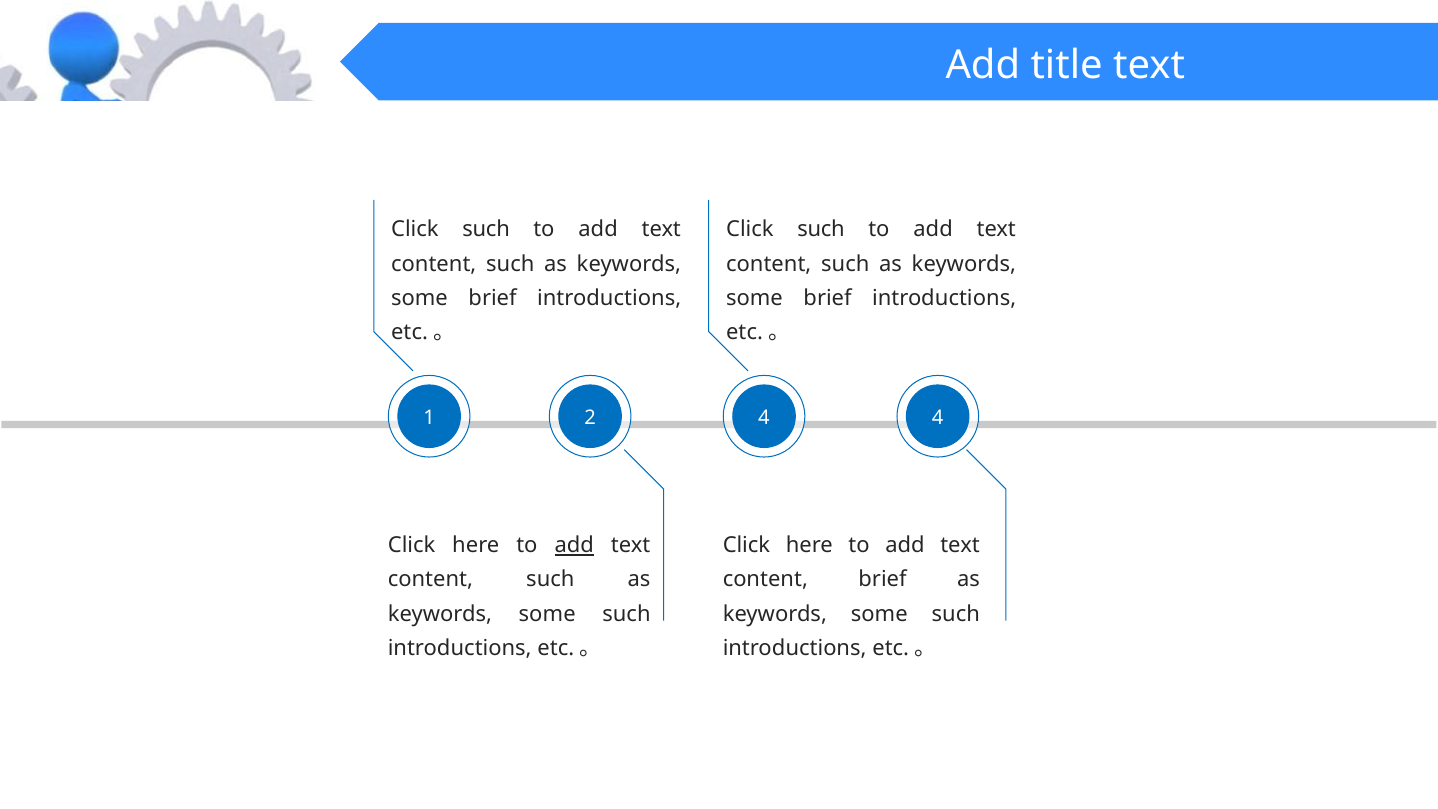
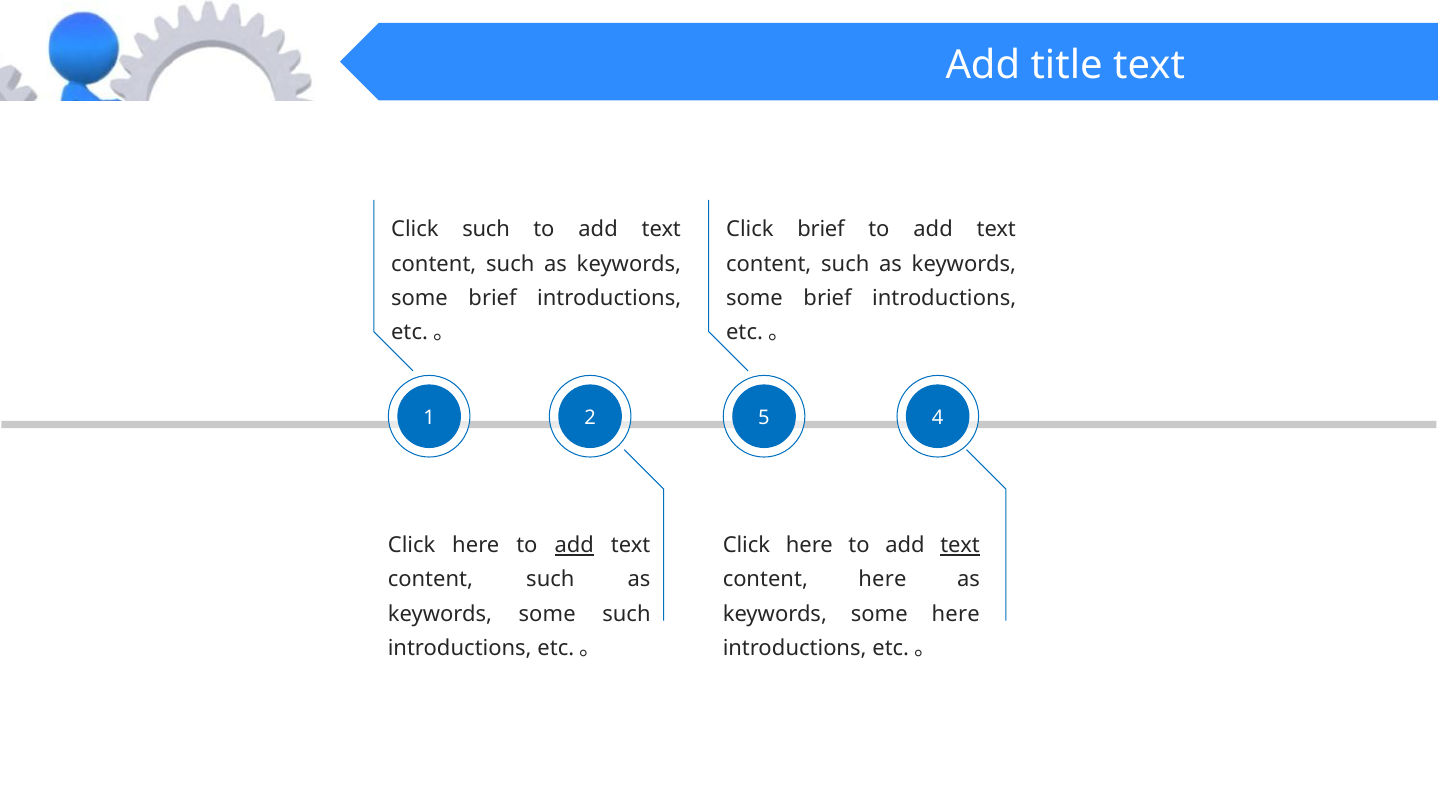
such: such -> brief (821, 230)
2 4: 4 -> 5 (764, 418)
text underline: none -> present (960, 545)
content brief: brief -> here (882, 580)
such: such -> here (956, 614)
